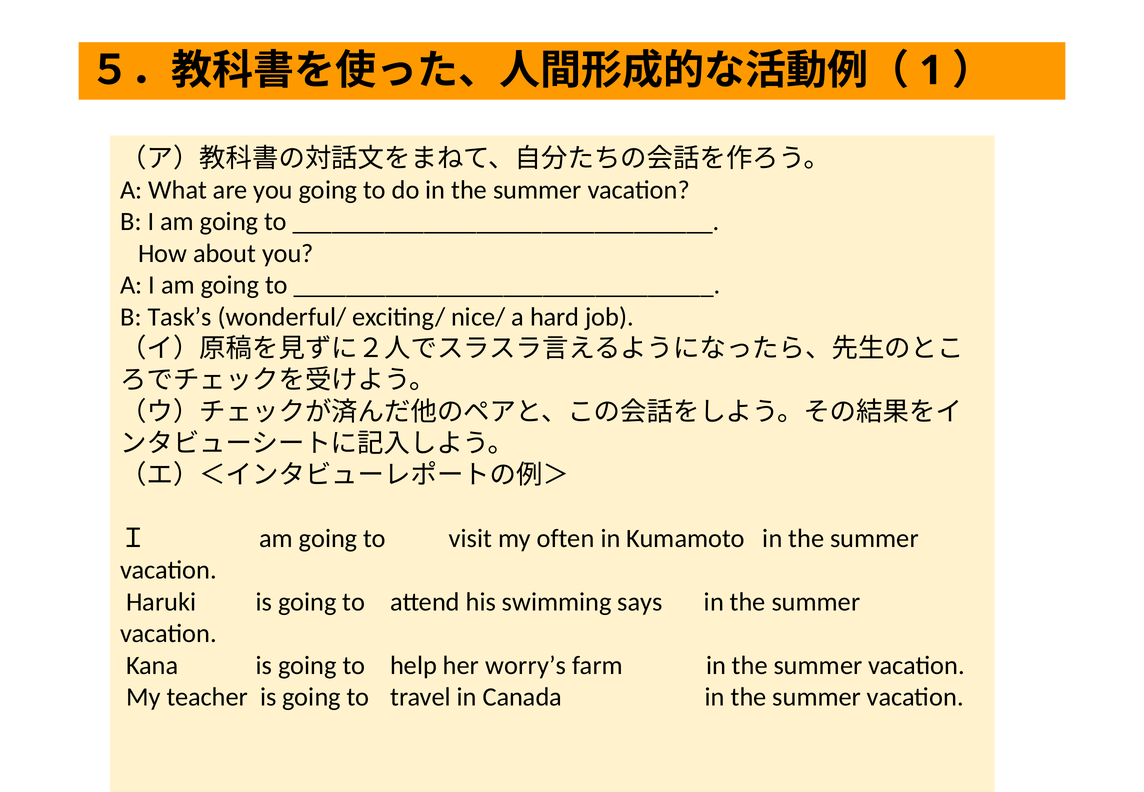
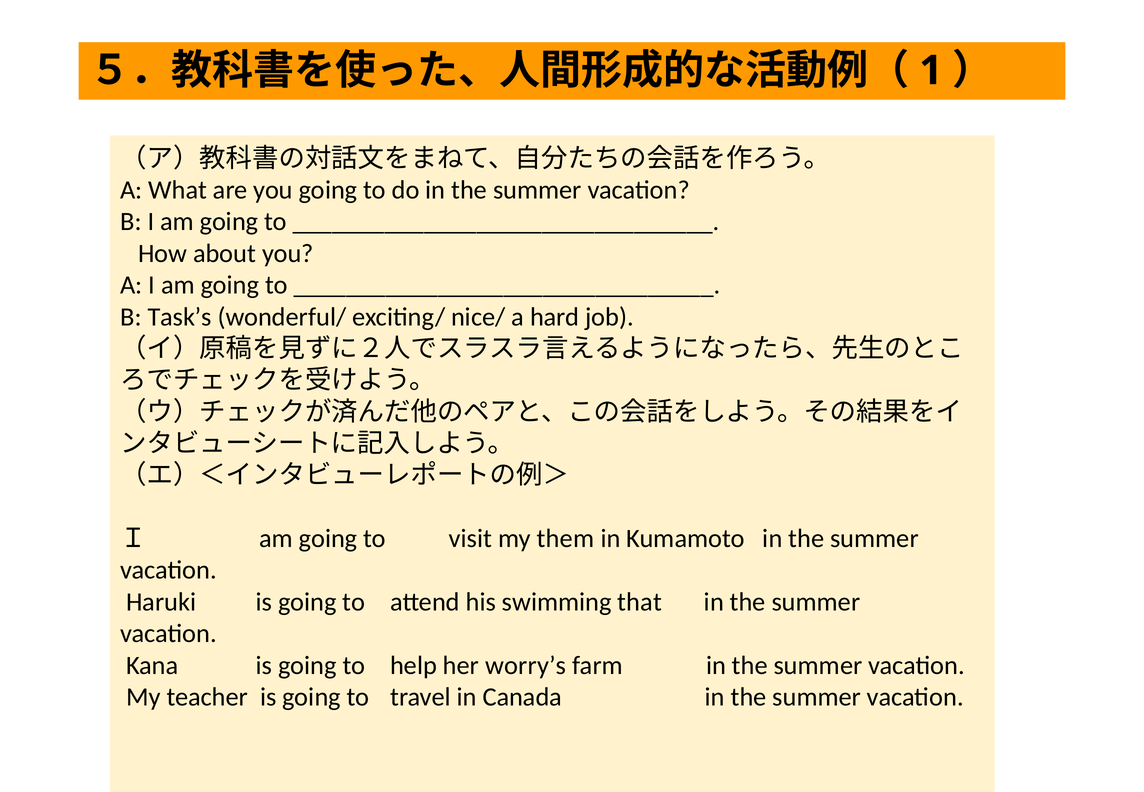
often: often -> them (565, 539)
says: says -> that (640, 602)
